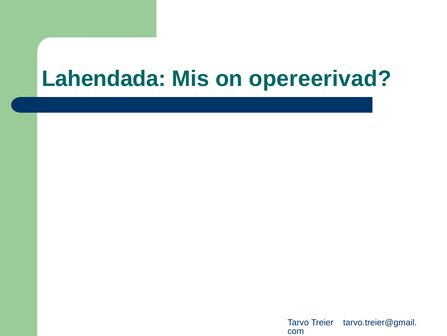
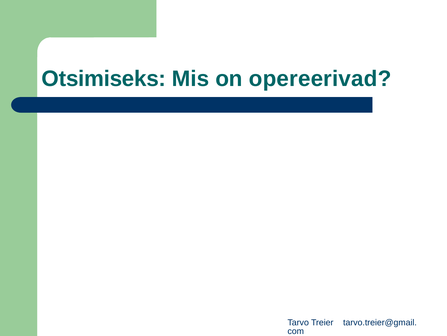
Lahendada: Lahendada -> Otsimiseks (104, 79)
